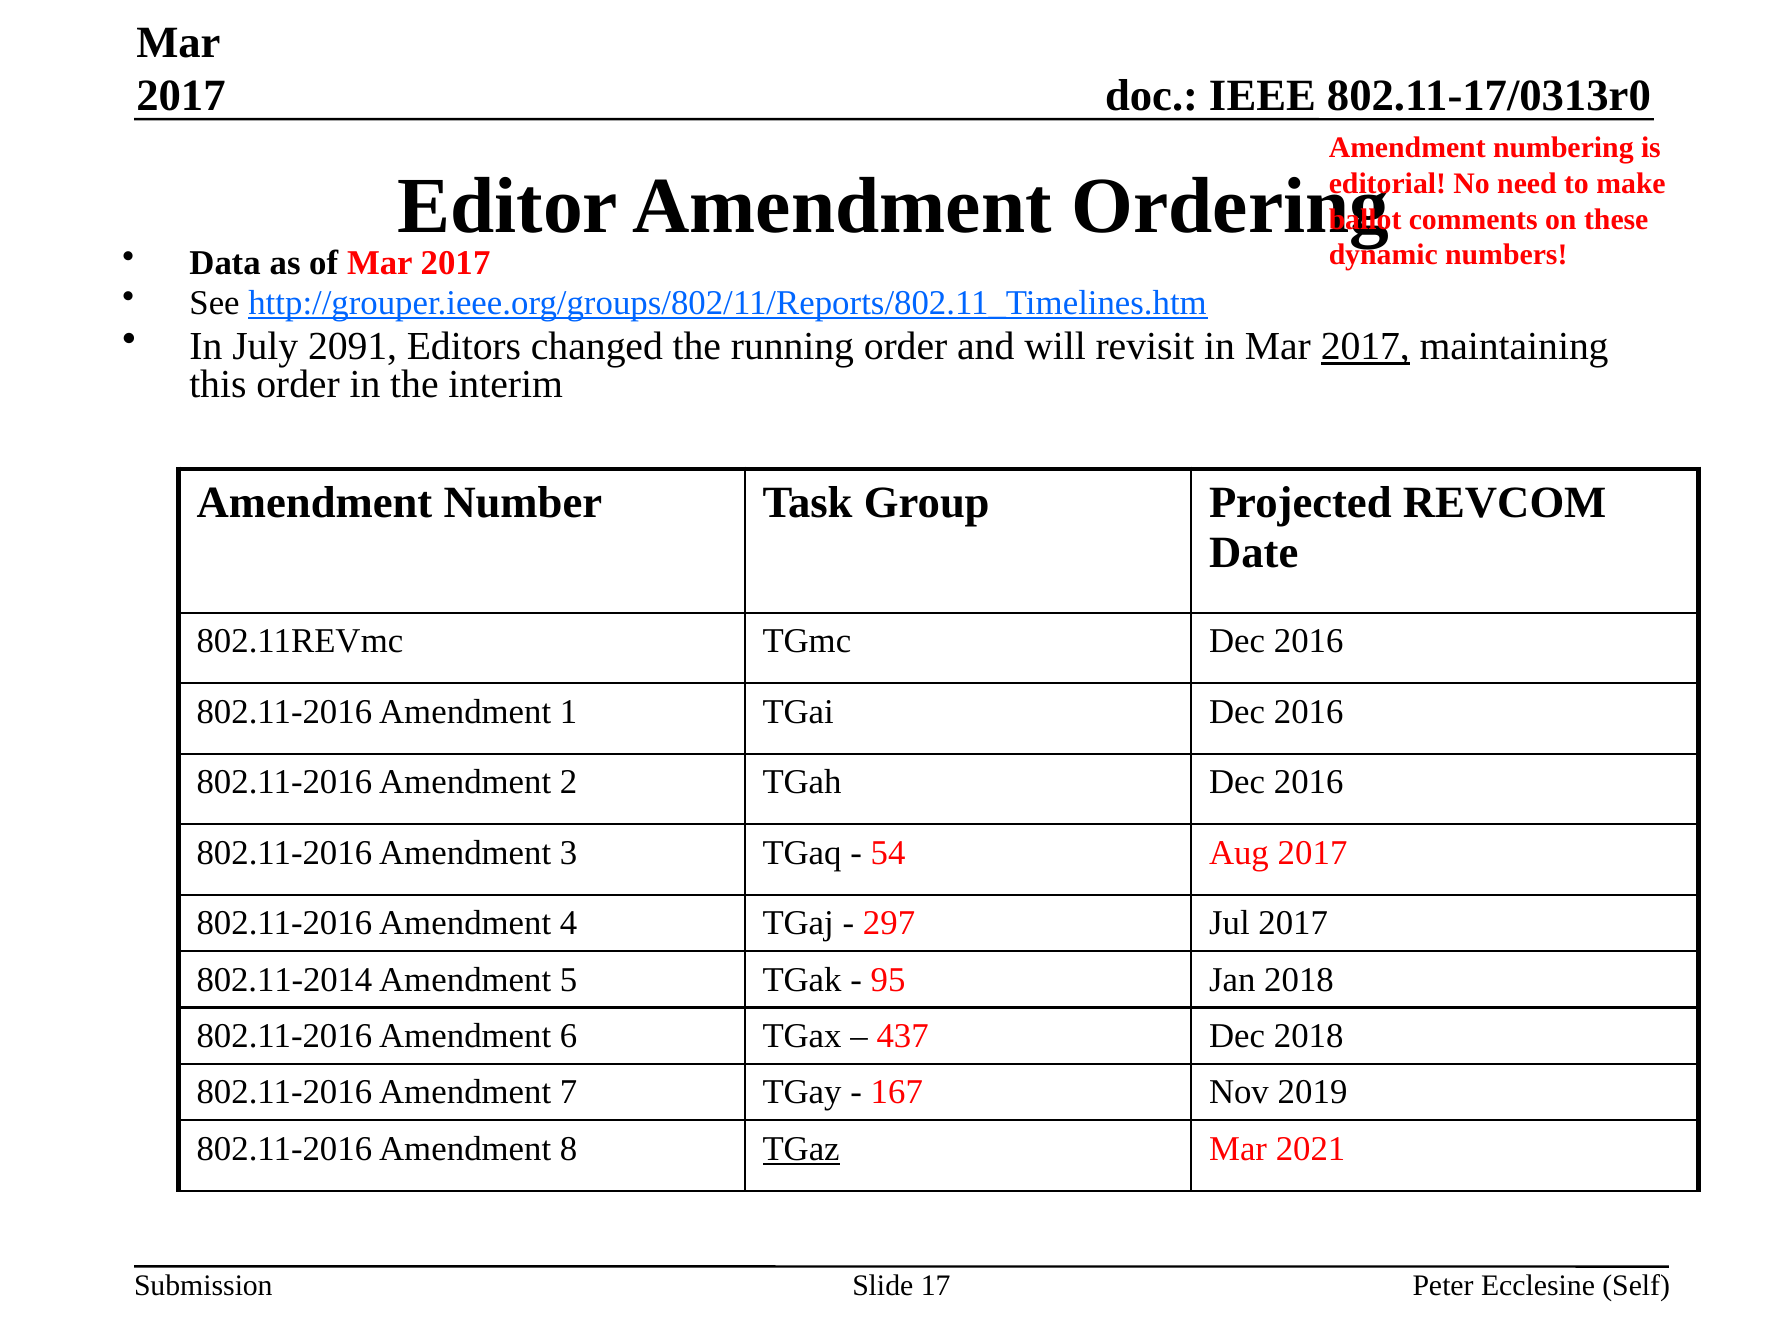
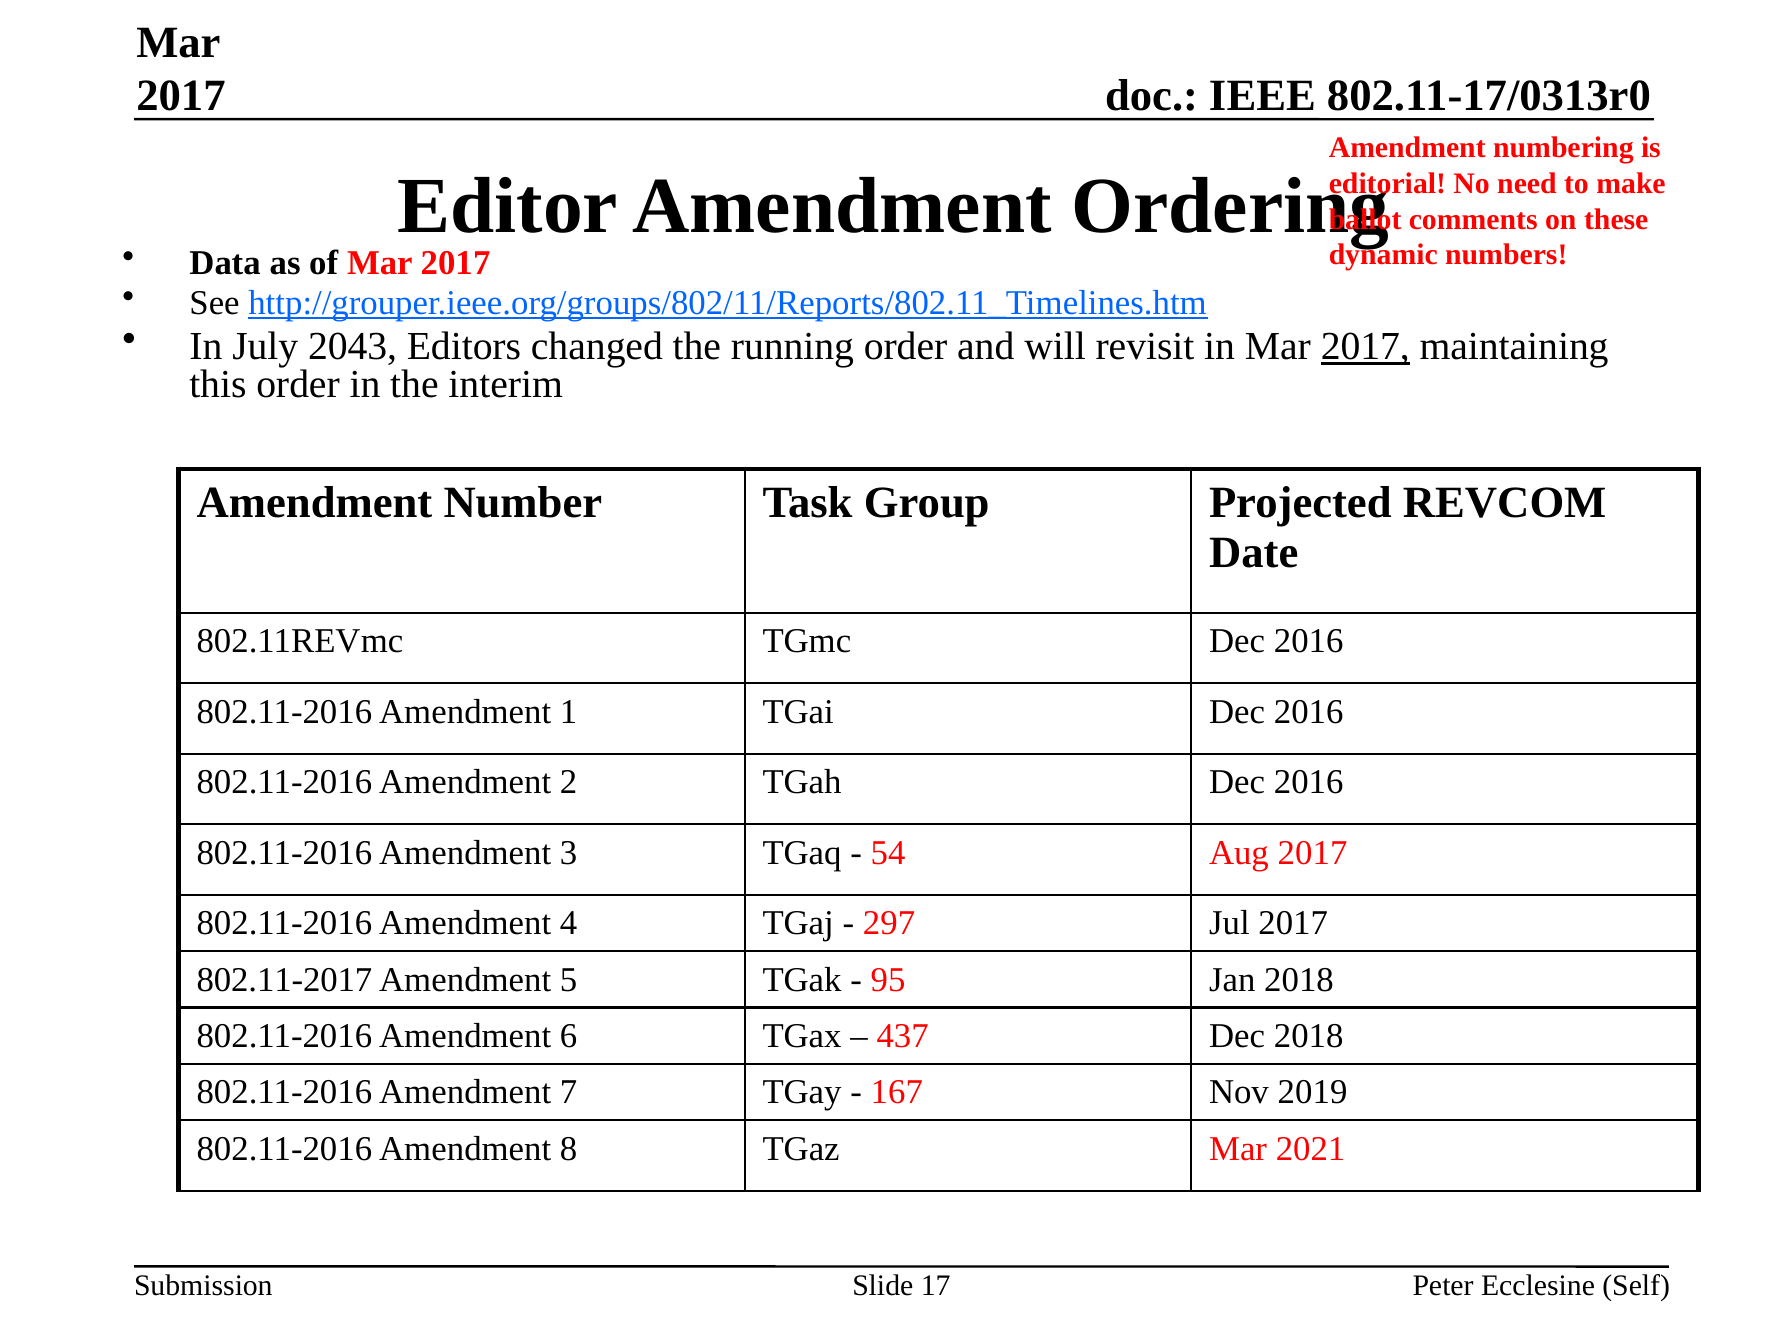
2091: 2091 -> 2043 (353, 346)
802.11-2014: 802.11-2014 -> 802.11-2017 (284, 980)
TGaz underline: present -> none (801, 1149)
